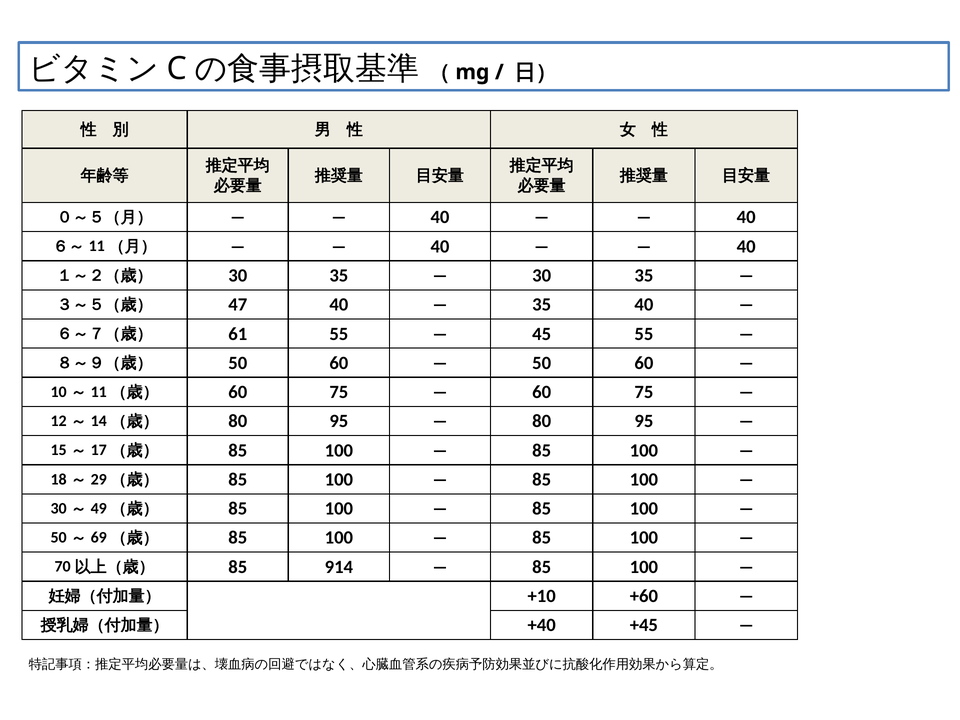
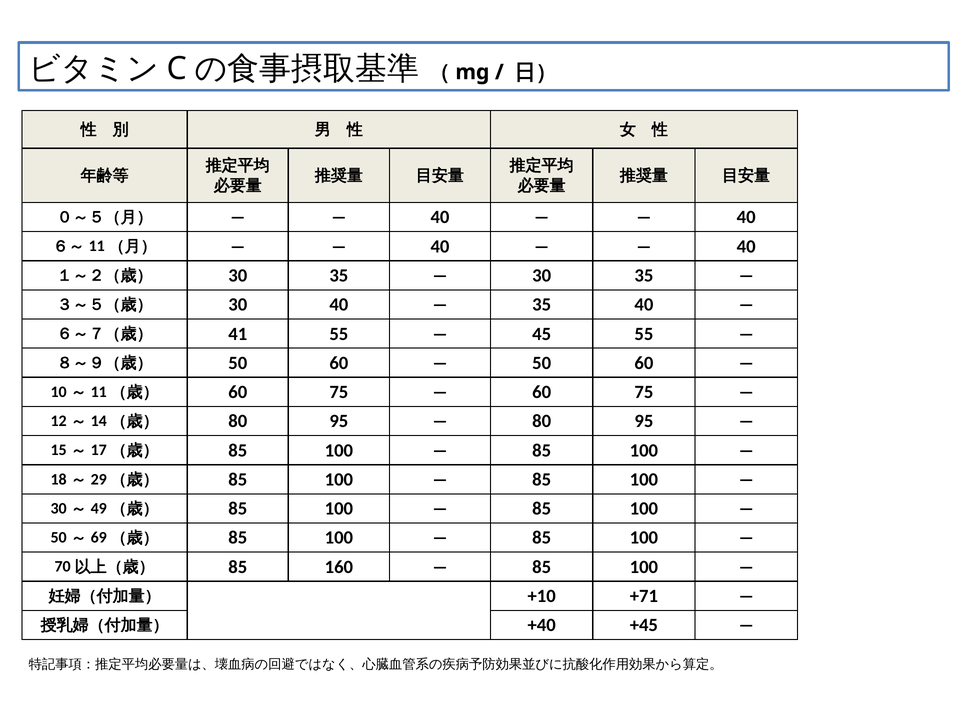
47: 47 -> 30 (238, 305)
61: 61 -> 41 (238, 334)
914: 914 -> 160 (339, 567)
+60: +60 -> +71 (644, 596)
